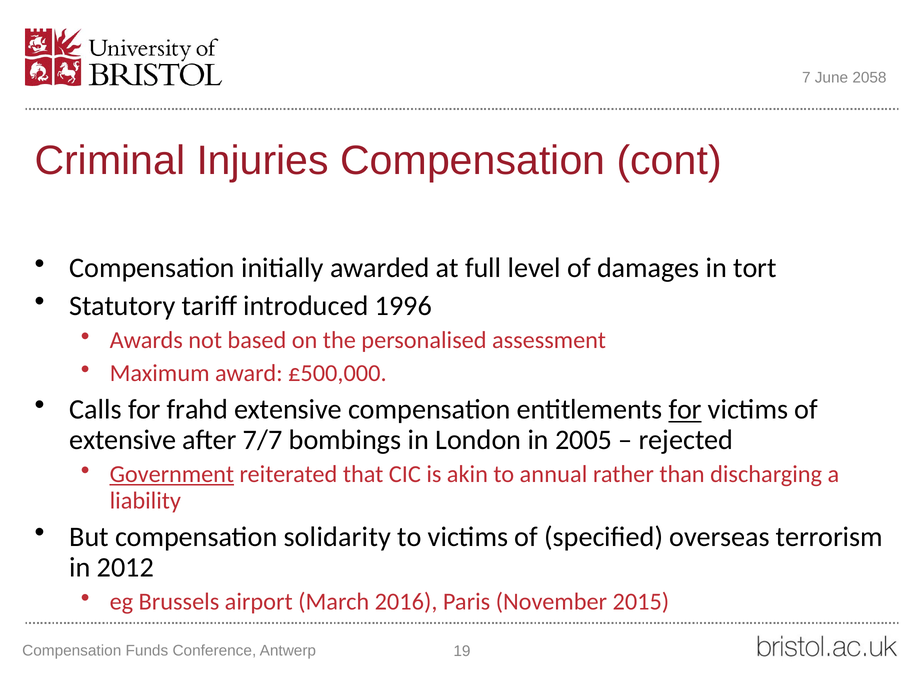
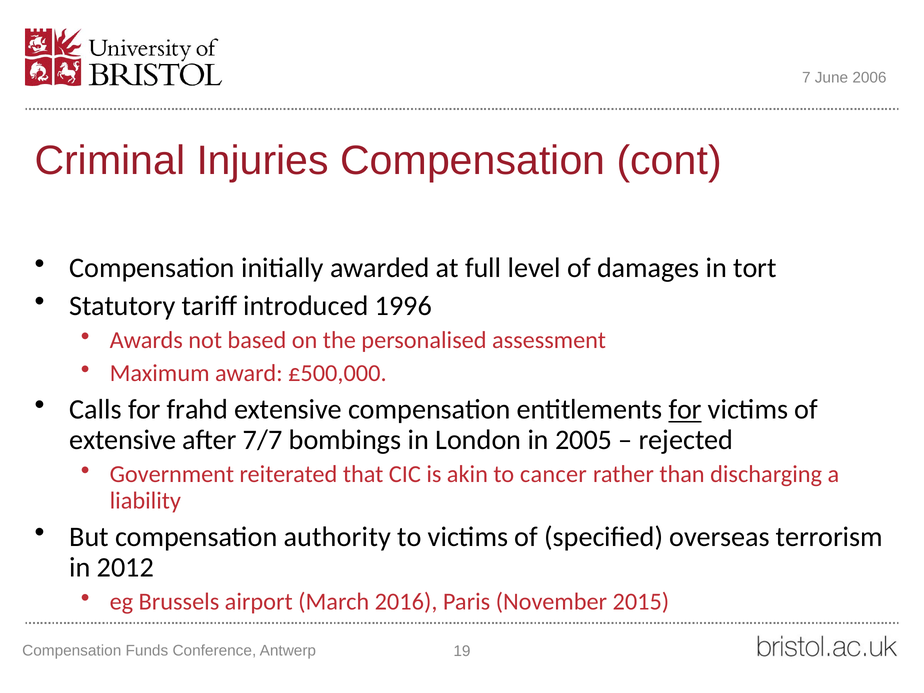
2058: 2058 -> 2006 (869, 78)
Government underline: present -> none (172, 474)
annual: annual -> cancer (553, 474)
solidarity: solidarity -> authority (337, 537)
